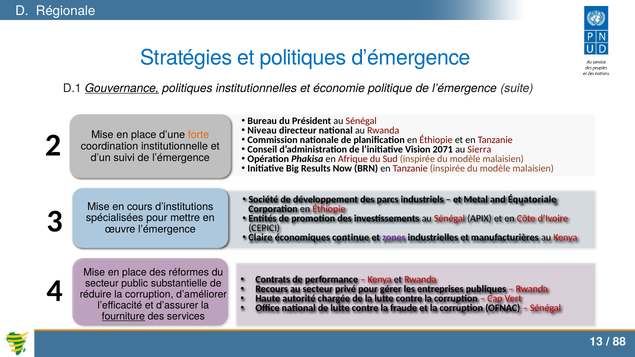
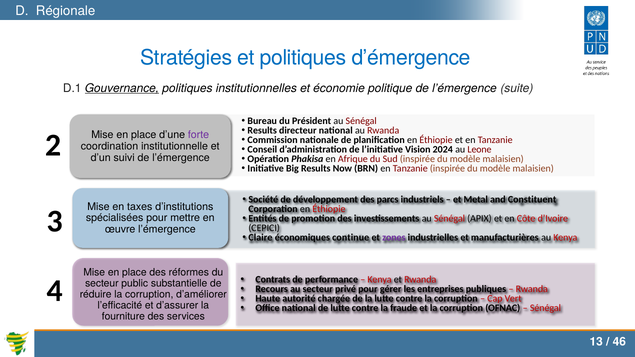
Niveau: Niveau -> Results (262, 131)
forte colour: orange -> purple (199, 135)
2071: 2071 -> 2024 (443, 150)
Sierra: Sierra -> Leone (479, 150)
Équatoriale: Équatoriale -> Constituent (532, 200)
cours: cours -> taxes (140, 207)
fourniture underline: present -> none (123, 317)
88: 88 -> 46 (619, 342)
